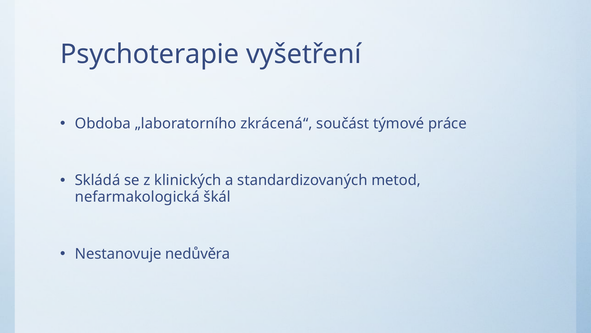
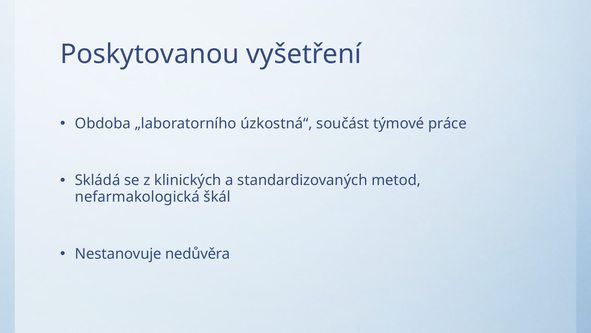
Psychoterapie: Psychoterapie -> Poskytovanou (150, 54)
zkrácená“: zkrácená“ -> úzkostná“ (276, 123)
